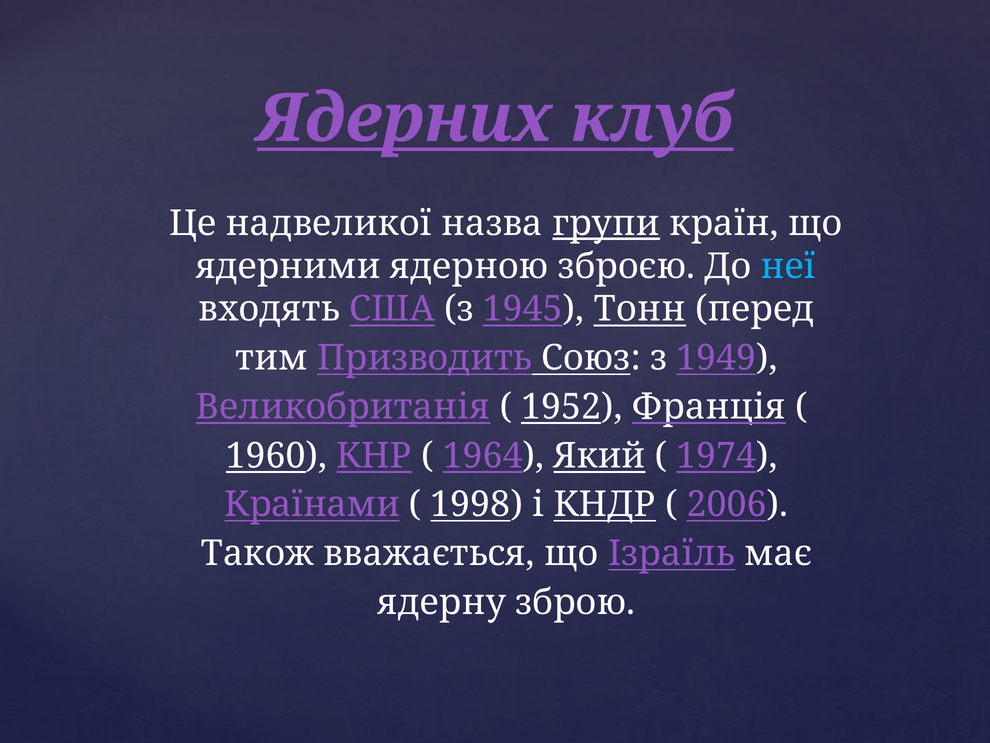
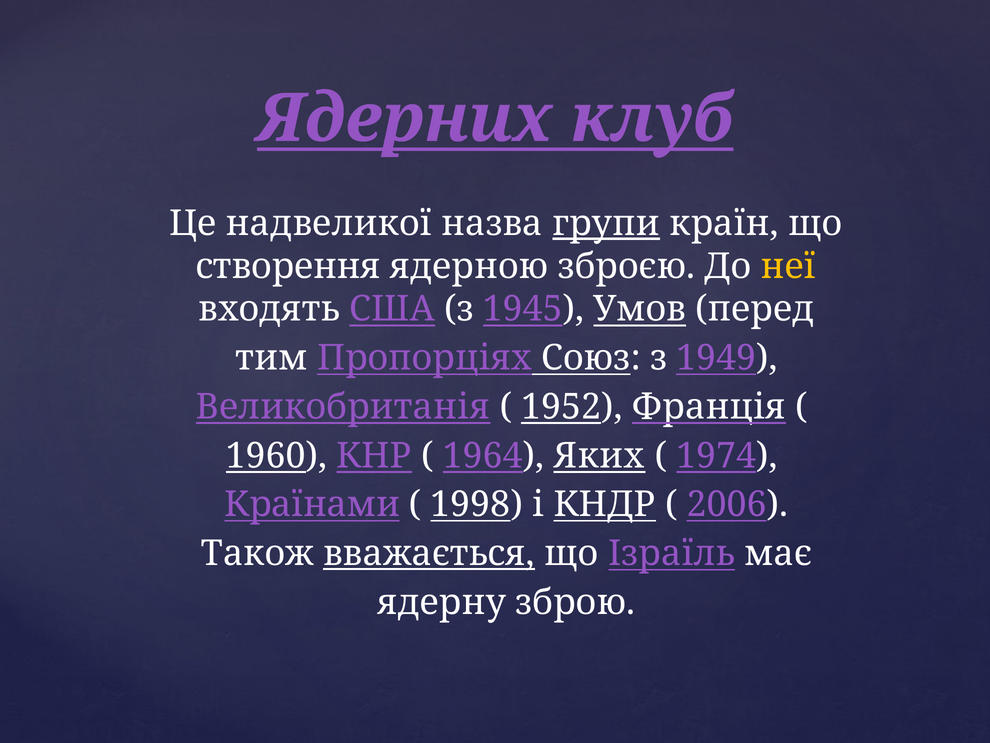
ядерними: ядерними -> створення (288, 266)
неї colour: light blue -> yellow (789, 266)
Тонн: Тонн -> Умов (640, 309)
Призводить: Призводить -> Пропорціях (424, 358)
Який: Який -> Яких (599, 455)
вважається underline: none -> present (429, 553)
